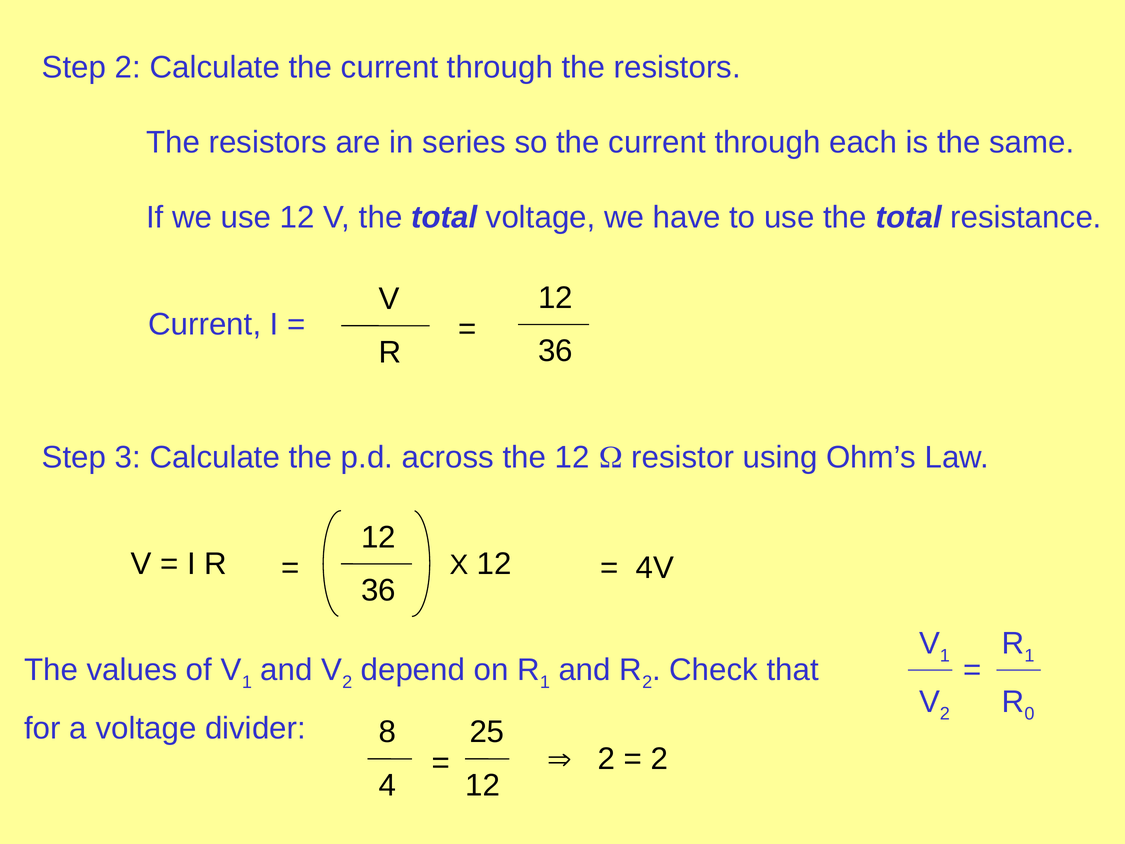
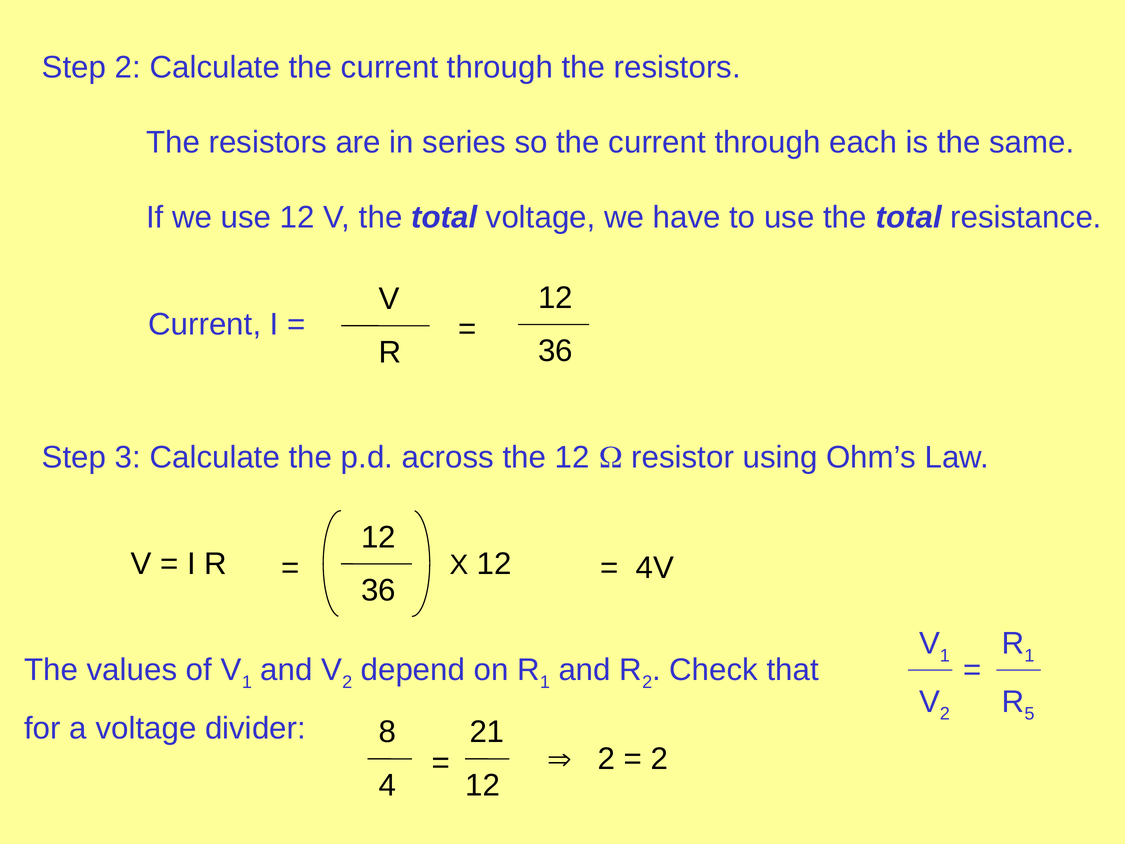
0: 0 -> 5 (1029, 714)
25: 25 -> 21 (487, 732)
